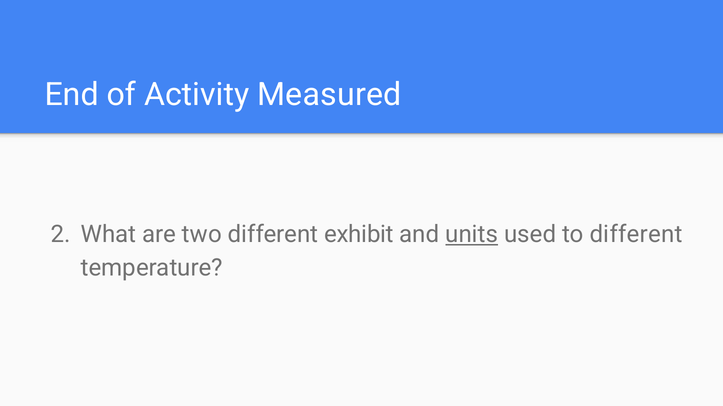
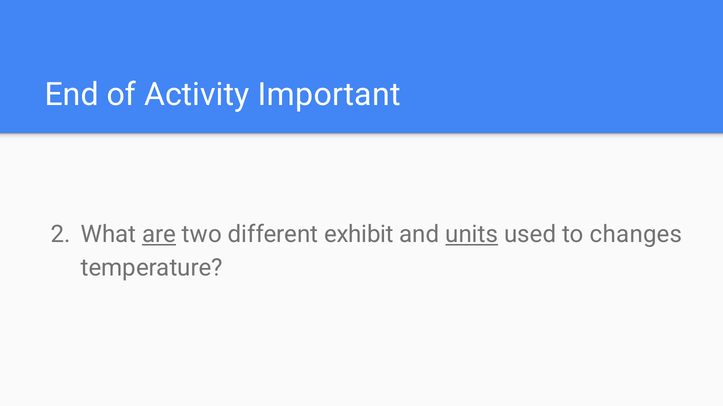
Measured: Measured -> Important (329, 95)
are underline: none -> present (159, 235)
to different: different -> changes (636, 235)
